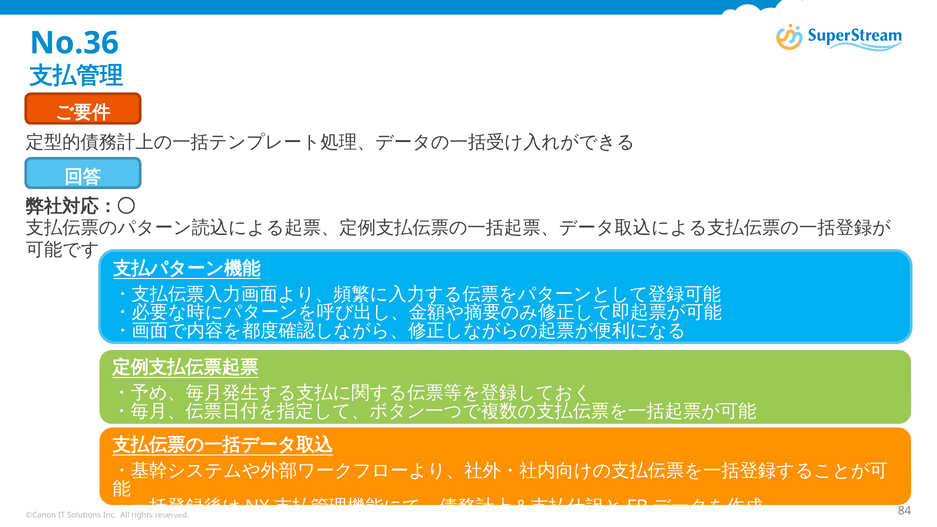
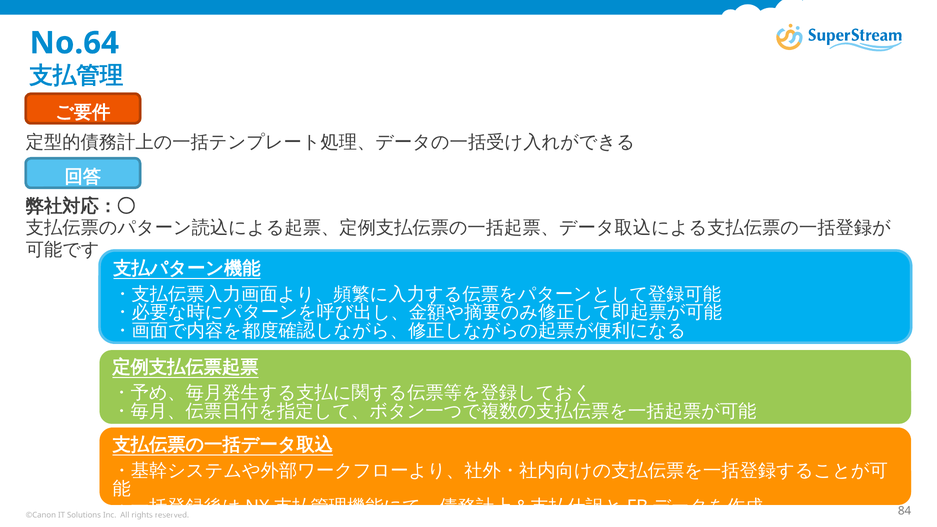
No.36: No.36 -> No.64 (74, 43)
